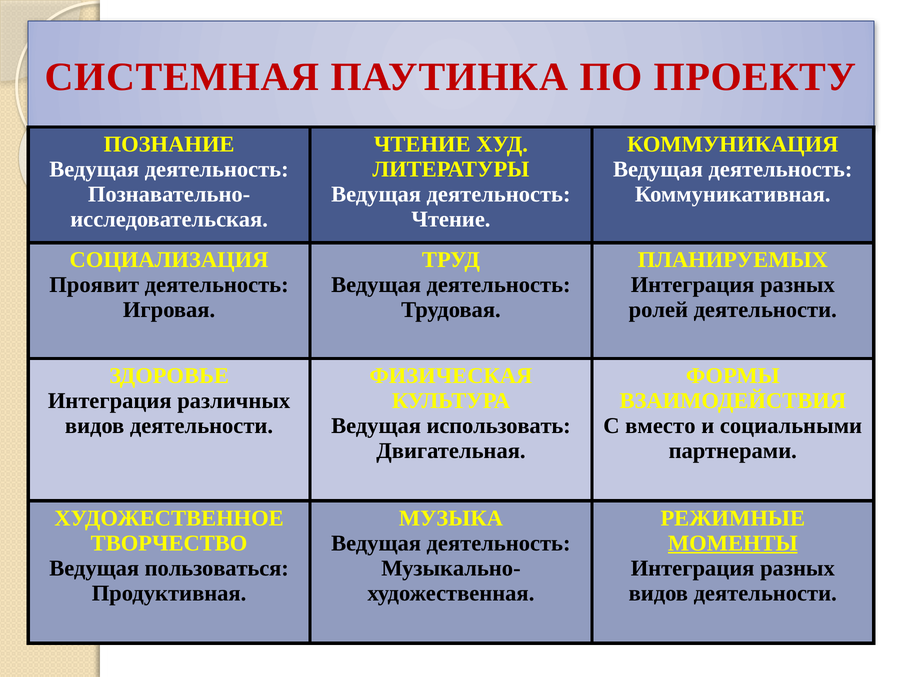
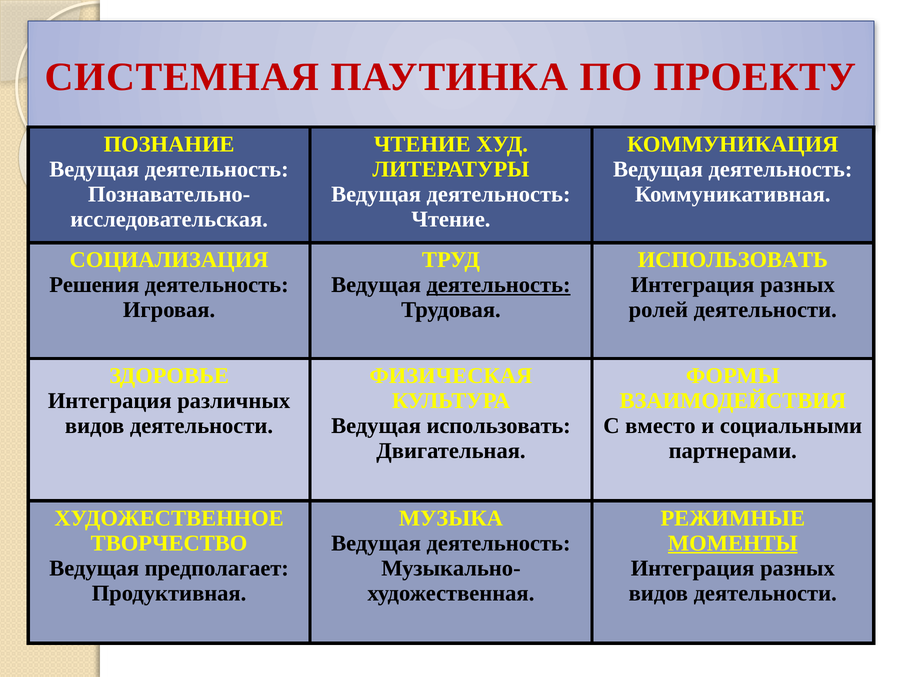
ПЛАНИРУЕМЫХ: ПЛАНИРУЕМЫХ -> ИСПОЛЬЗОВАТЬ (733, 260)
Проявит: Проявит -> Решения (94, 285)
деятельность underline: none -> present (499, 285)
пользоваться: пользоваться -> предполагает (217, 568)
